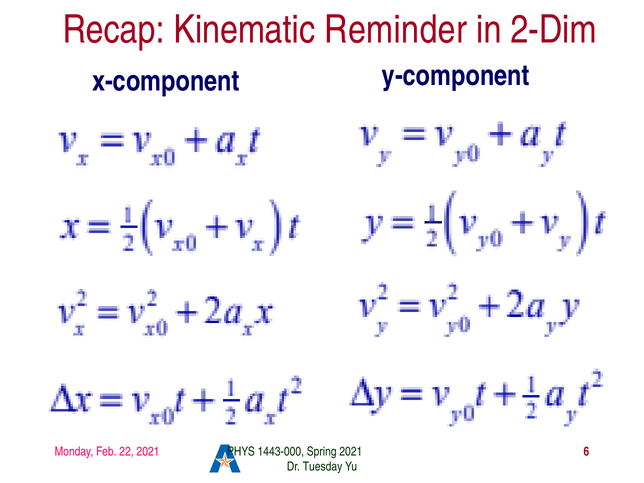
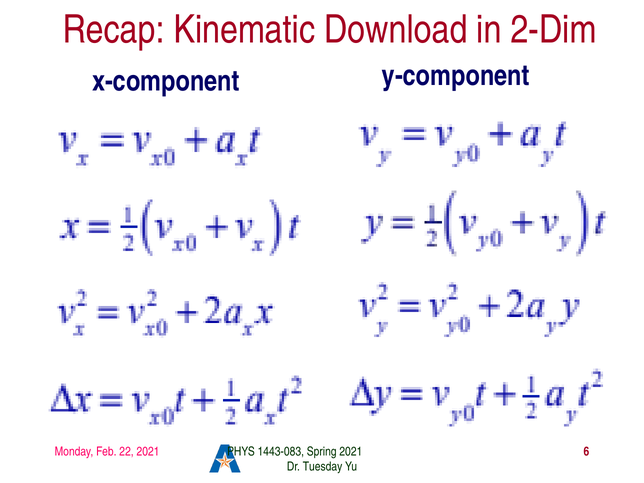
Reminder: Reminder -> Download (396, 30)
1443-000: 1443-000 -> 1443-083 (281, 452)
